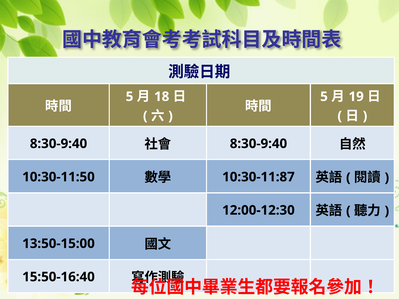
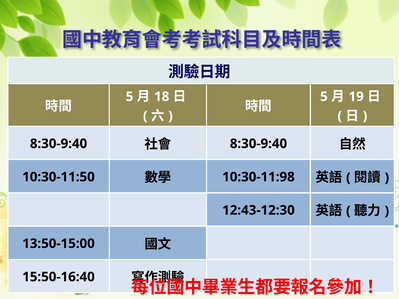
10:30-11:87: 10:30-11:87 -> 10:30-11:98 (258, 177)
12:00-12:30: 12:00-12:30 -> 12:43-12:30 (258, 210)
